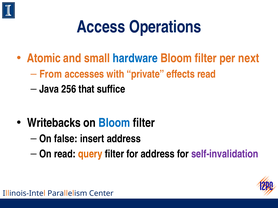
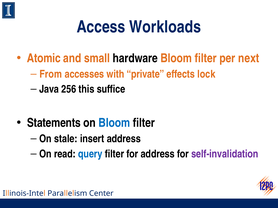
Operations: Operations -> Workloads (165, 27)
hardware colour: blue -> black (135, 58)
effects read: read -> lock (206, 74)
that: that -> this (86, 89)
Writebacks: Writebacks -> Statements (54, 123)
false: false -> stale (66, 139)
query colour: orange -> blue (90, 154)
